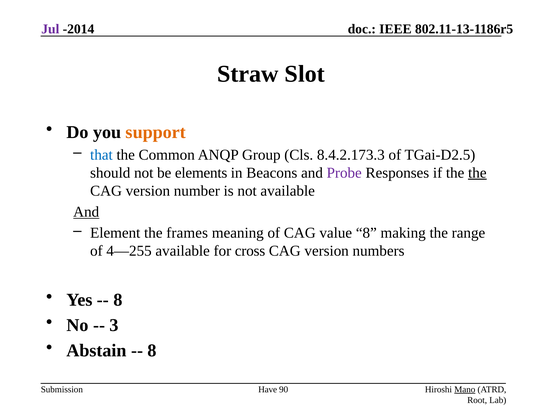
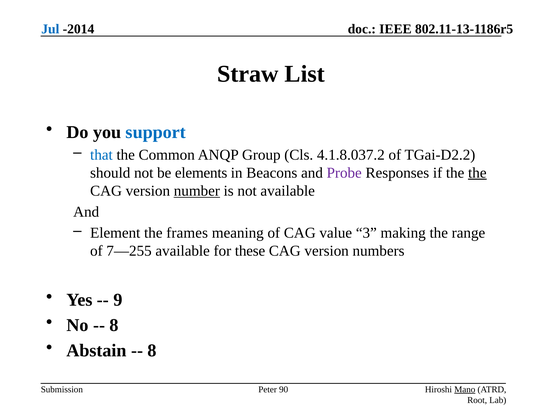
Jul colour: purple -> blue (50, 29)
Slot: Slot -> List (305, 74)
support colour: orange -> blue (156, 132)
8.4.2.173.3: 8.4.2.173.3 -> 4.1.8.037.2 (351, 155)
TGai-D2.5: TGai-D2.5 -> TGai-D2.2 (440, 155)
number underline: none -> present (197, 191)
And underline: present -> none (86, 212)
value 8: 8 -> 3 (366, 233)
4—255: 4—255 -> 7—255 (129, 251)
cross: cross -> these (250, 251)
8: 8 -> 9 (118, 300)
3: 3 -> 8 (114, 326)
Have: Have -> Peter (268, 390)
